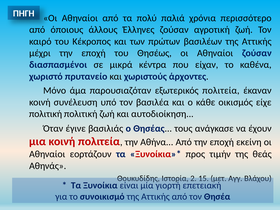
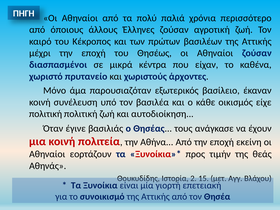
εξωτερικός πολιτεία: πολιτεία -> βασίλειο (221, 91)
